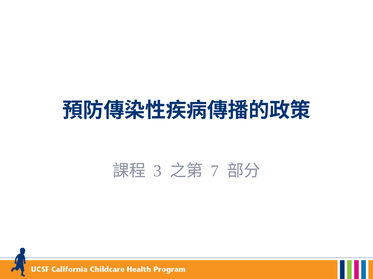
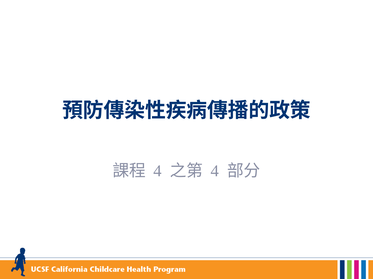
3: 3 -> 4 (158, 171)
7: 7 -> 4 (215, 171)
